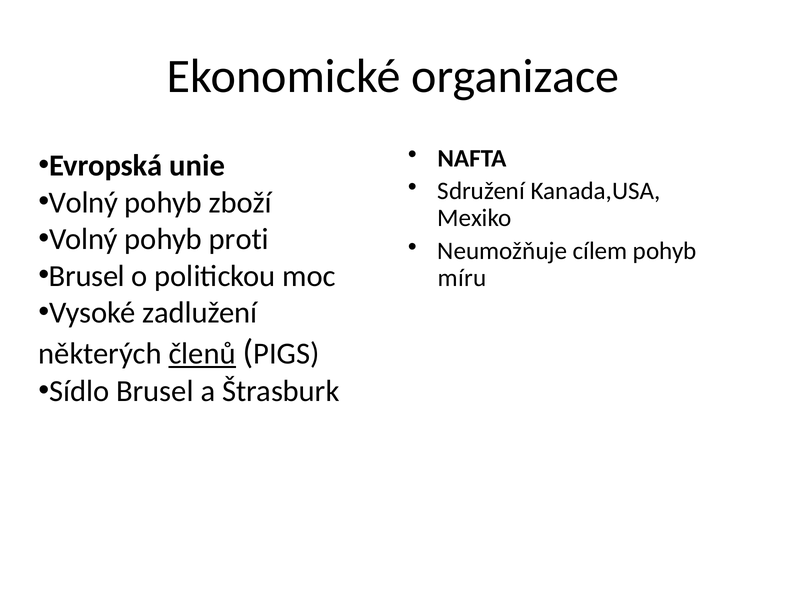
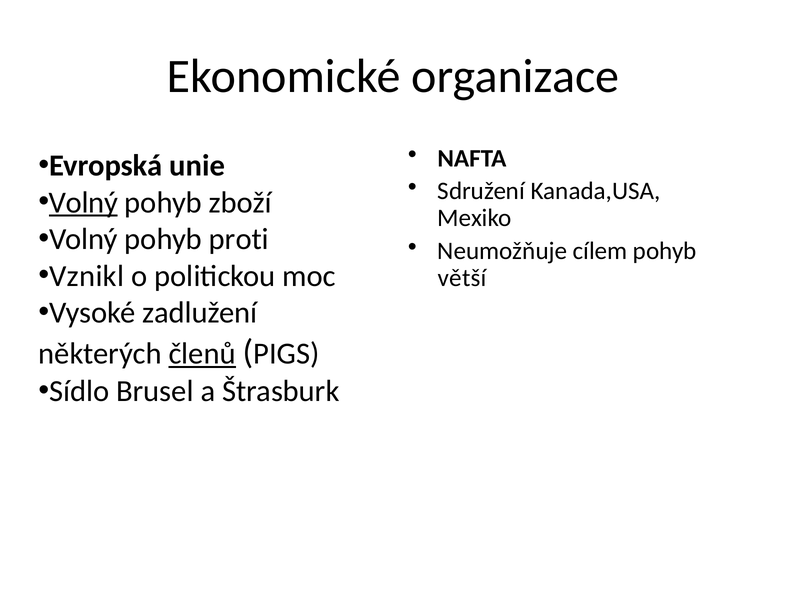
Volný underline: none -> present (83, 203)
Brusel: Brusel -> Vznikl (87, 276)
míru: míru -> větší (462, 278)
